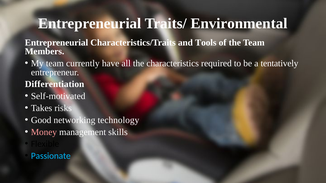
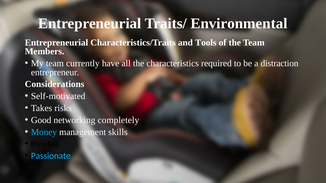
tentatively: tentatively -> distraction (280, 63)
Differentiation: Differentiation -> Considerations (55, 84)
technology: technology -> completely (118, 120)
Money colour: pink -> light blue (44, 132)
